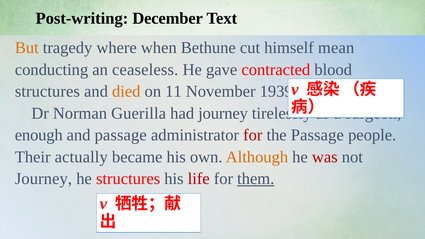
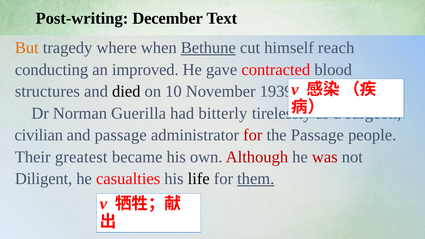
Bethune underline: none -> present (208, 48)
mean: mean -> reach (336, 48)
ceaseless: ceaseless -> improved (145, 70)
died colour: orange -> black (126, 92)
11: 11 -> 10 (173, 92)
had journey: journey -> bitterly (223, 113)
enough: enough -> civilian (39, 135)
actually: actually -> greatest (81, 157)
Although colour: orange -> red (257, 157)
Journey: Journey -> Diligent (44, 179)
he structures: structures -> casualties (128, 179)
life colour: red -> black (199, 179)
